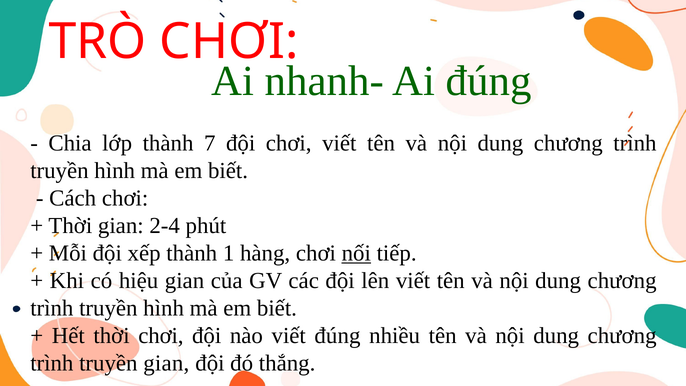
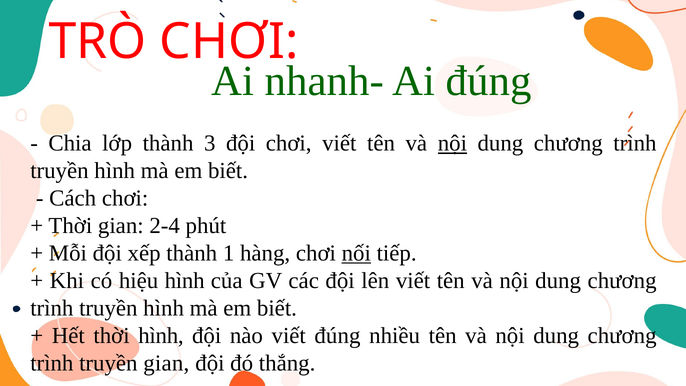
7: 7 -> 3 (210, 143)
nội underline: none -> present (452, 143)
hiệu gian: gian -> hình (185, 281)
thời chơi: chơi -> hình (161, 335)
